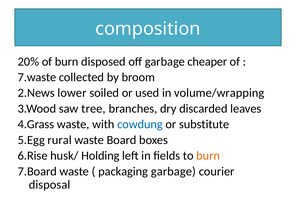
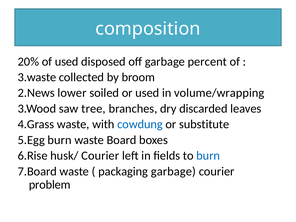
of burn: burn -> used (67, 62)
cheaper: cheaper -> percent (207, 62)
7.waste: 7.waste -> 3.waste (37, 77)
5.Egg rural: rural -> burn (60, 140)
husk/ Holding: Holding -> Courier (100, 156)
burn colour: orange -> blue (208, 156)
disposal: disposal -> problem (50, 185)
